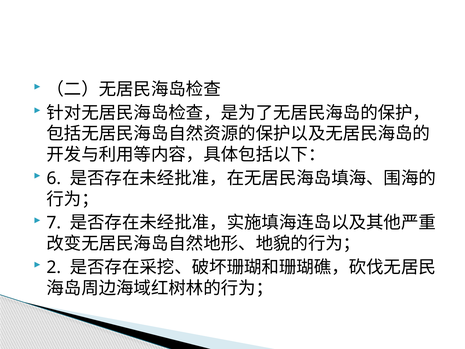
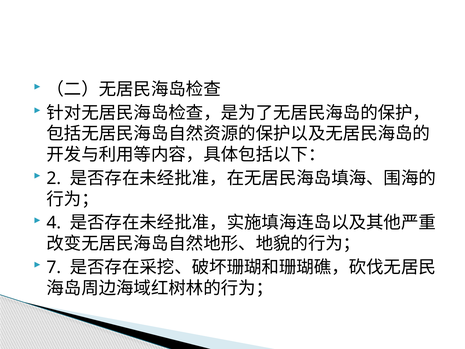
6: 6 -> 2 (54, 178)
7: 7 -> 4 (54, 223)
2: 2 -> 7 (54, 267)
